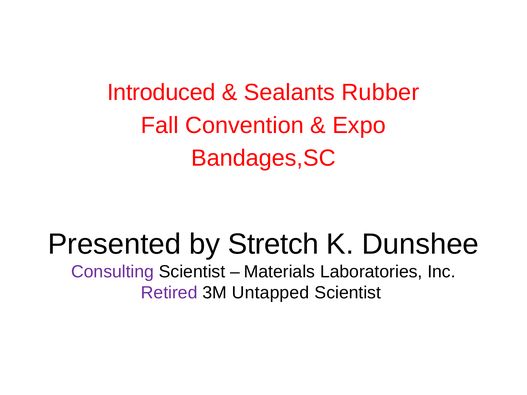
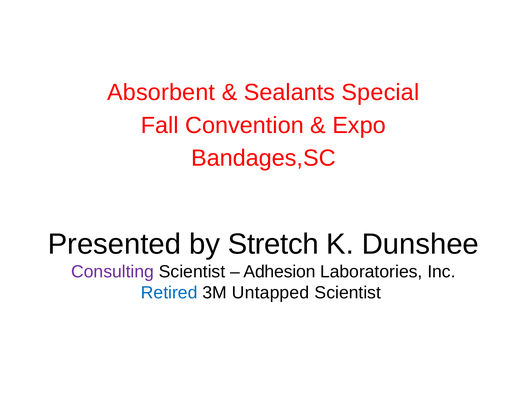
Introduced: Introduced -> Absorbent (161, 93)
Rubber: Rubber -> Special (380, 93)
Materials: Materials -> Adhesion (280, 272)
Retired colour: purple -> blue (169, 293)
